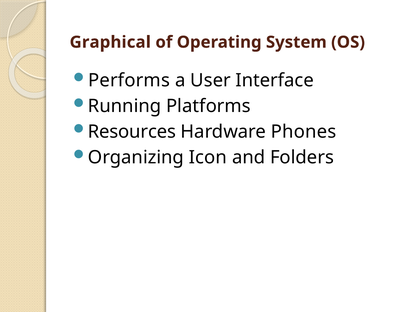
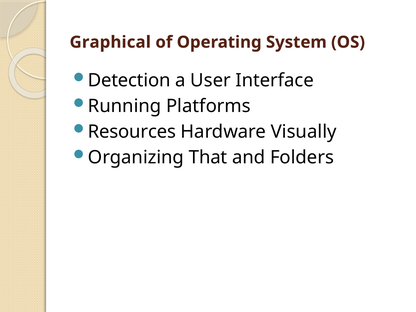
Performs: Performs -> Detection (129, 80)
Phones: Phones -> Visually (304, 132)
Icon: Icon -> That (208, 157)
